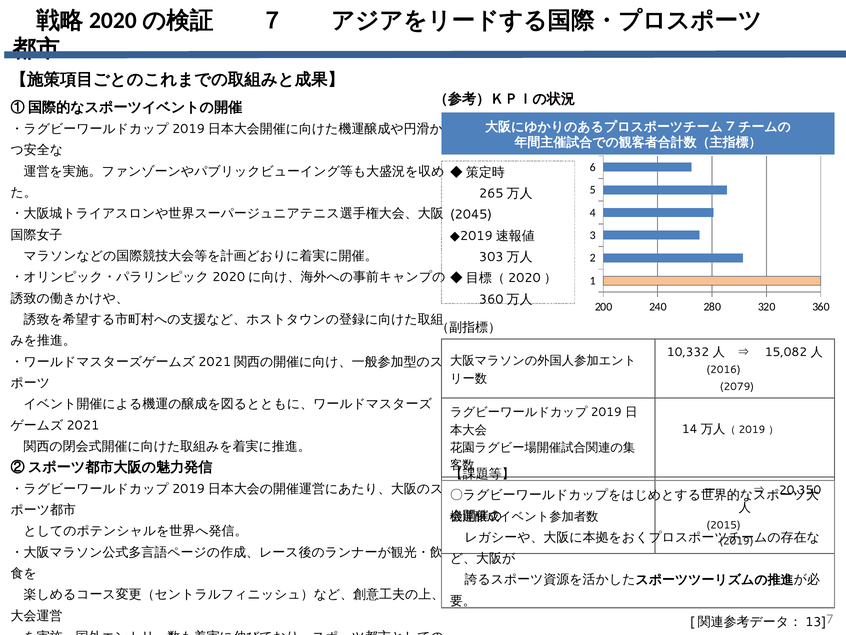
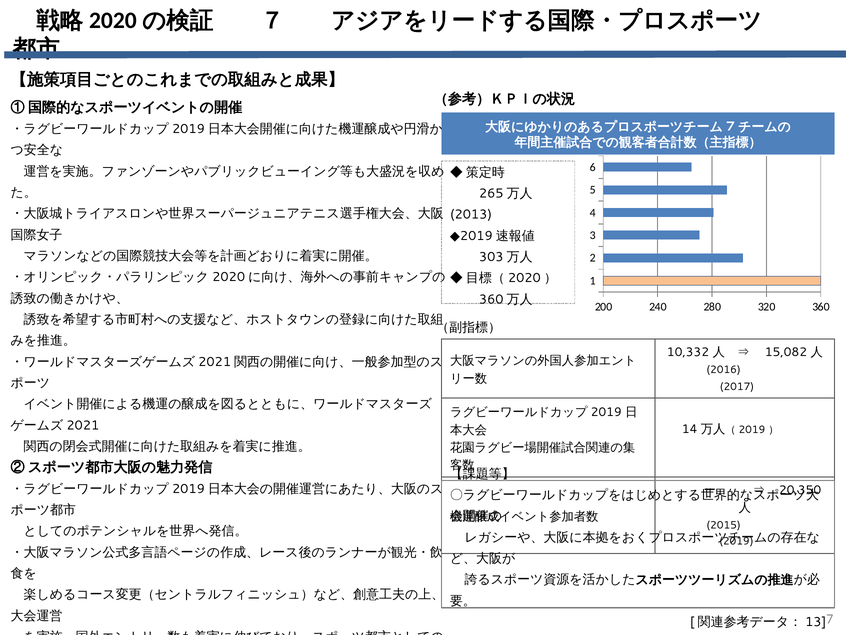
2045: 2045 -> 2013 (471, 215)
2079: 2079 -> 2017 (737, 386)
